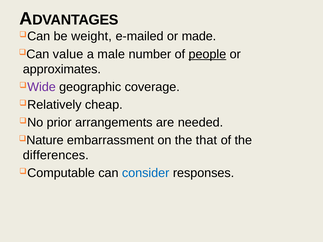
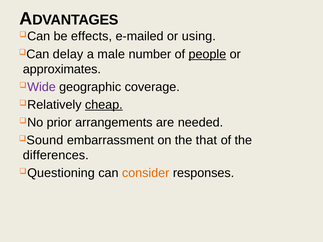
weight: weight -> effects (91, 36)
made: made -> using (199, 36)
value: value -> delay (68, 54)
cheap underline: none -> present (104, 105)
Nature: Nature -> Sound (45, 140)
Computable: Computable -> Questioning (61, 173)
consider colour: blue -> orange (146, 173)
